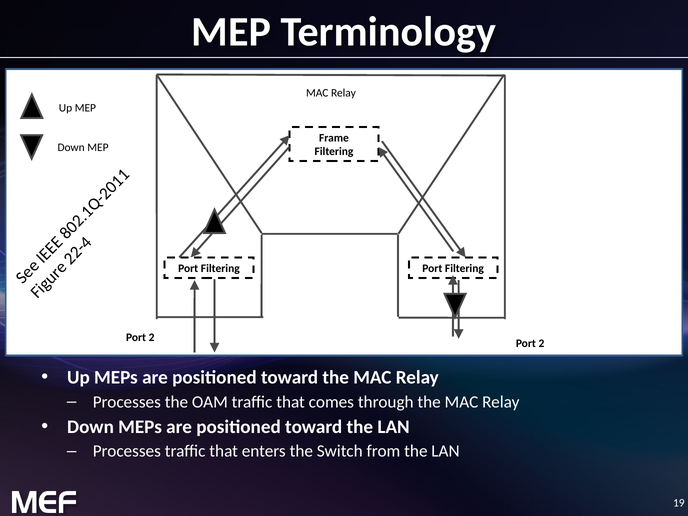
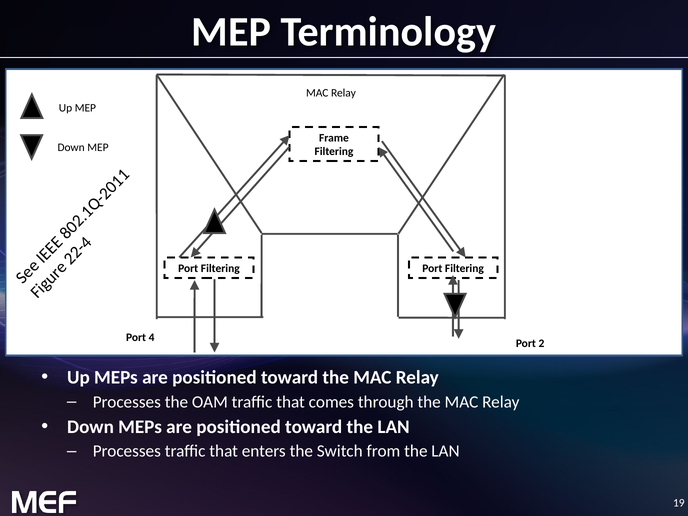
2: 2 -> 4 (152, 337)
